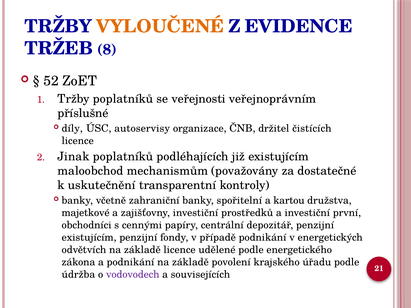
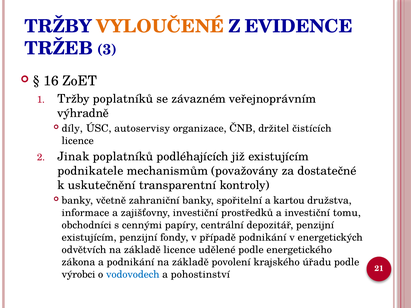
8: 8 -> 3 (107, 50)
52: 52 -> 16 (51, 81)
veřejnosti: veřejnosti -> závazném (199, 99)
příslušné: příslušné -> výhradně (83, 113)
maloobchod: maloobchod -> podnikatele (91, 171)
majetkové: majetkové -> informace (85, 213)
první: první -> tomu (347, 213)
údržba: údržba -> výrobci (78, 275)
vodovodech colour: purple -> blue (133, 275)
souvisejících: souvisejících -> pohostinství (200, 275)
